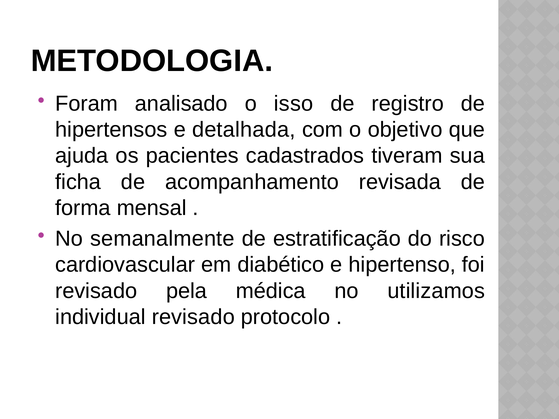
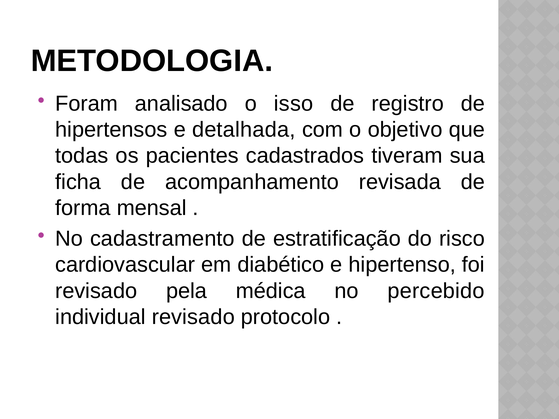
ajuda: ajuda -> todas (82, 156)
semanalmente: semanalmente -> cadastramento (162, 239)
utilizamos: utilizamos -> percebido (436, 291)
